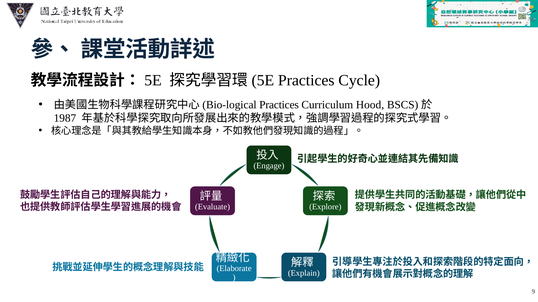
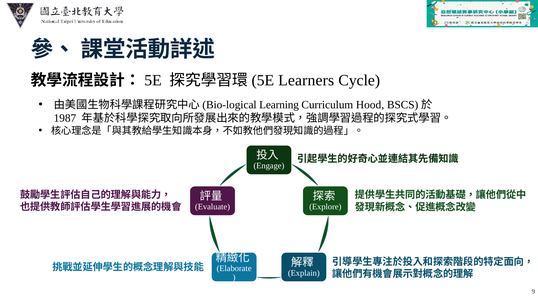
Practices: Practices -> Learners (306, 81)
Practices: Practices -> Learning (279, 105)
